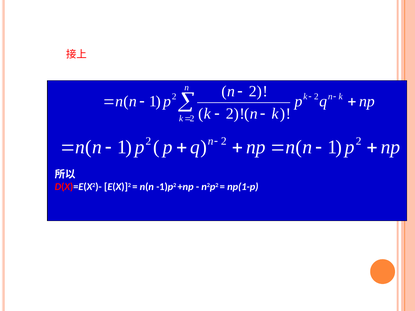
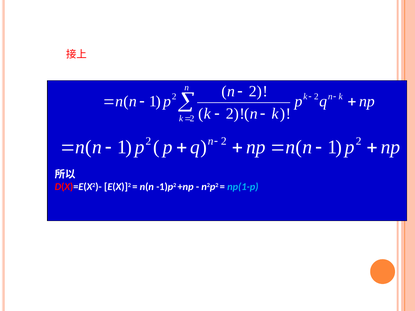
np(1-p colour: white -> light blue (243, 187)
